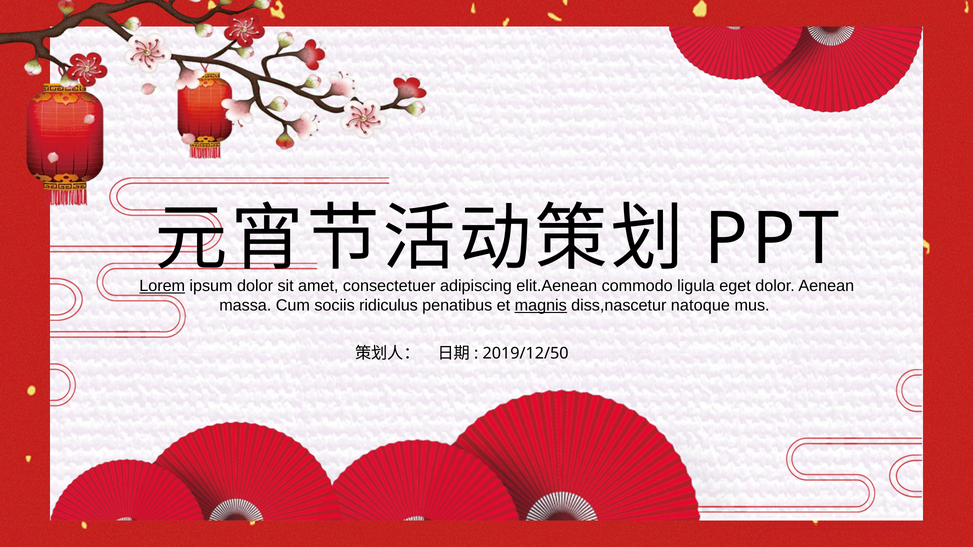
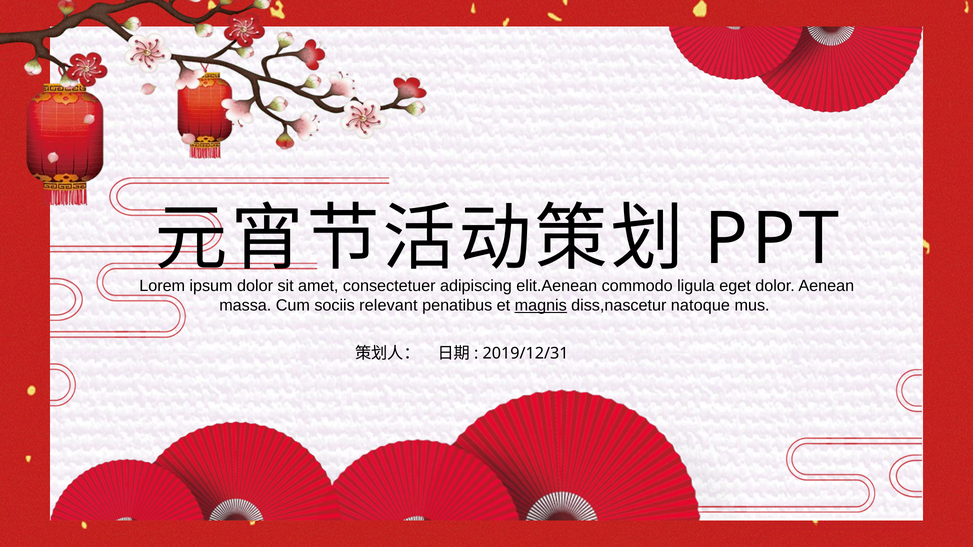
Lorem underline: present -> none (162, 286)
ridiculus: ridiculus -> relevant (388, 306)
2019/12/50: 2019/12/50 -> 2019/12/31 (526, 354)
